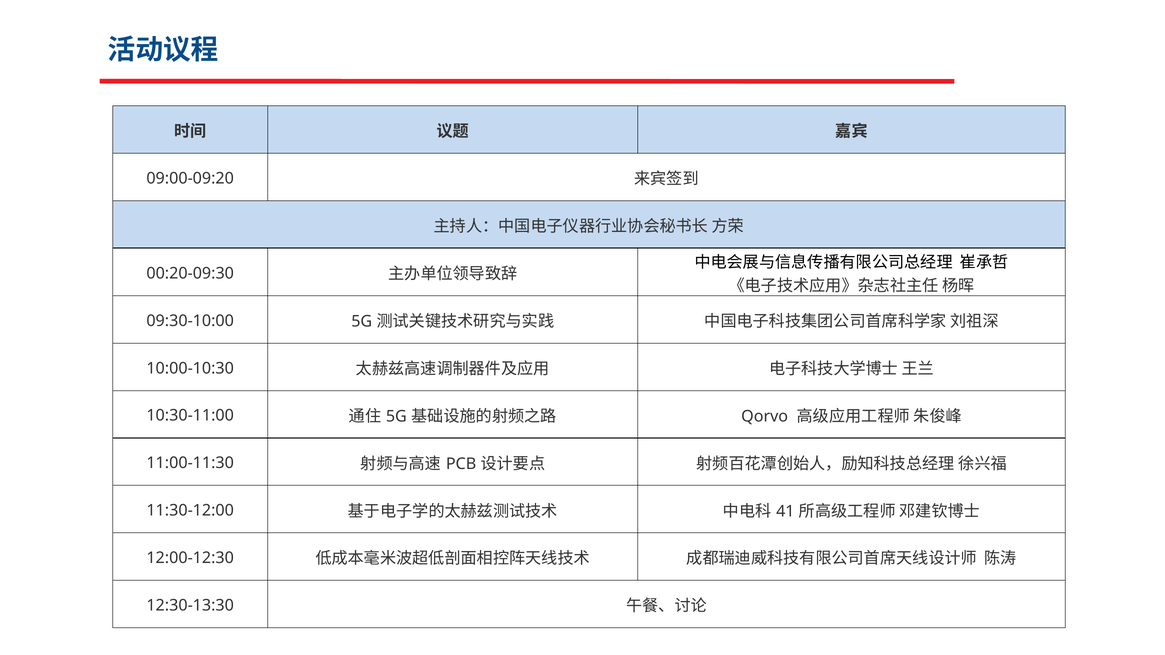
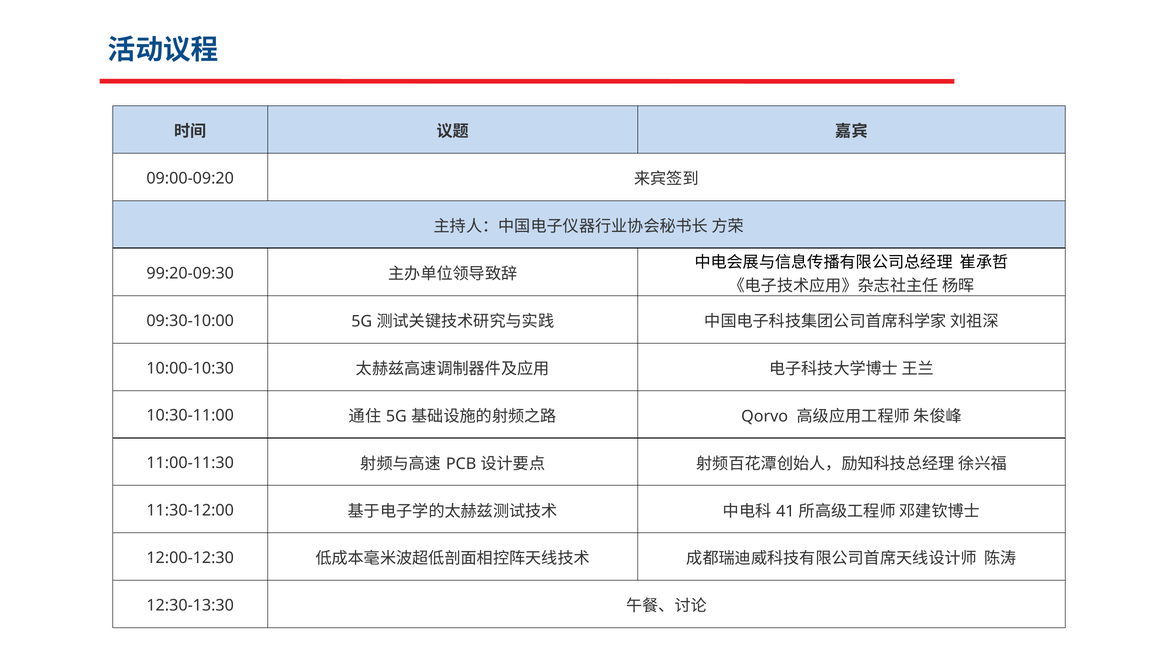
00:20-09:30: 00:20-09:30 -> 99:20-09:30 (190, 273)
